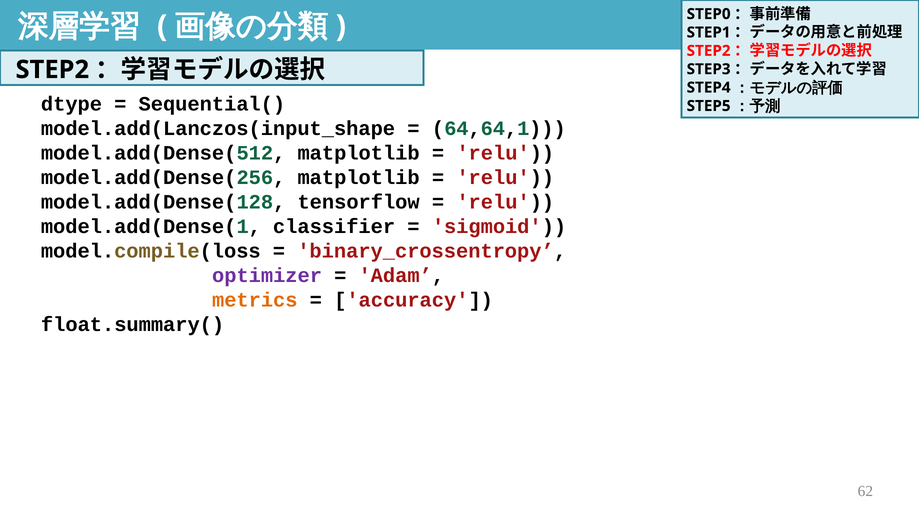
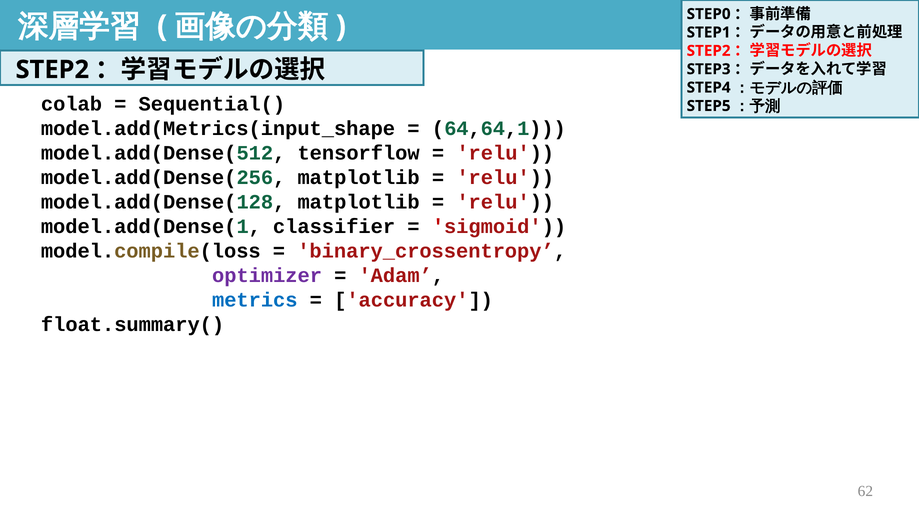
dtype: dtype -> colab (72, 104)
model.add(Lanczos(input_shape: model.add(Lanczos(input_shape -> model.add(Metrics(input_shape (218, 128)
model.add(Dense(512 matplotlib: matplotlib -> tensorflow (359, 153)
model.add(Dense(128 tensorflow: tensorflow -> matplotlib (359, 202)
metrics colour: orange -> blue (255, 300)
